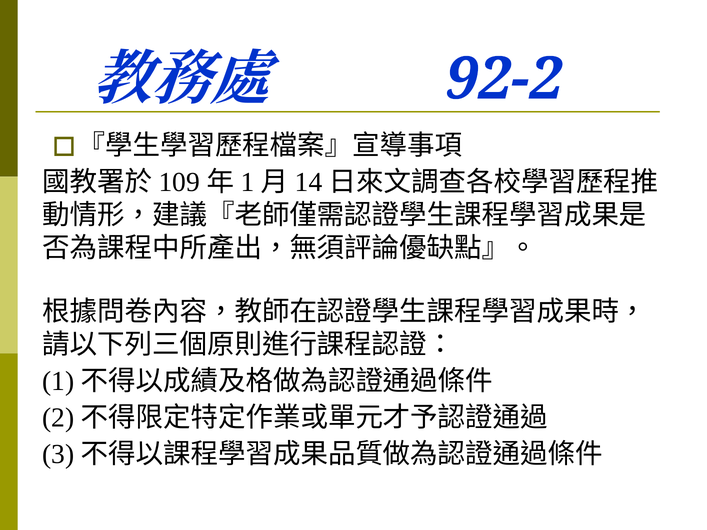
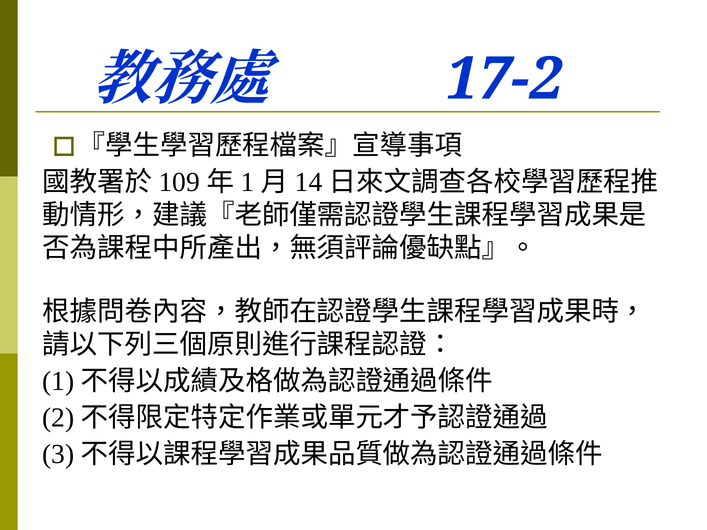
92-2: 92-2 -> 17-2 (504, 79)
